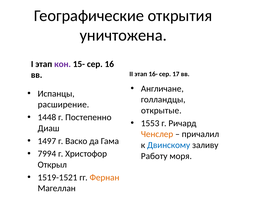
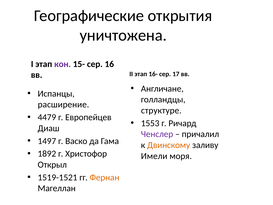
открытые: открытые -> структуре (161, 110)
1448: 1448 -> 4479 (47, 117)
Постепенно: Постепенно -> Европейцев (88, 117)
Ченслер colour: orange -> purple (157, 134)
Двинскому colour: blue -> orange (169, 145)
7994: 7994 -> 1892 (47, 154)
Работу: Работу -> Имели (154, 156)
